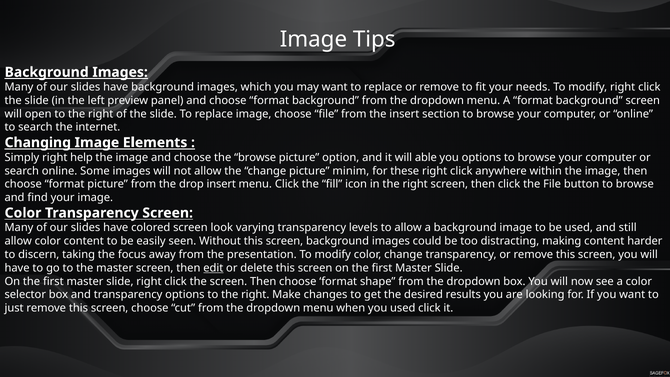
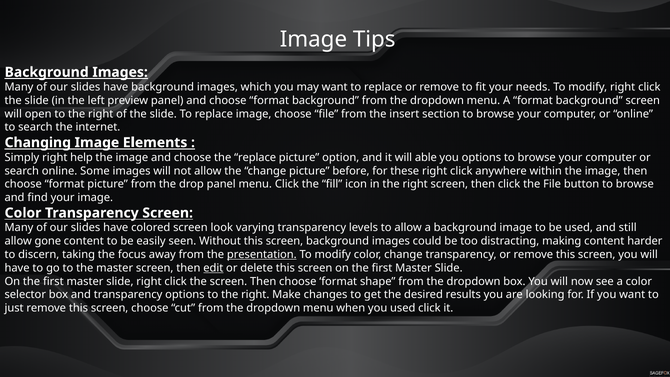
the browse: browse -> replace (255, 157)
minim: minim -> before (351, 171)
drop insert: insert -> panel (221, 184)
allow color: color -> gone (48, 241)
presentation underline: none -> present (262, 255)
